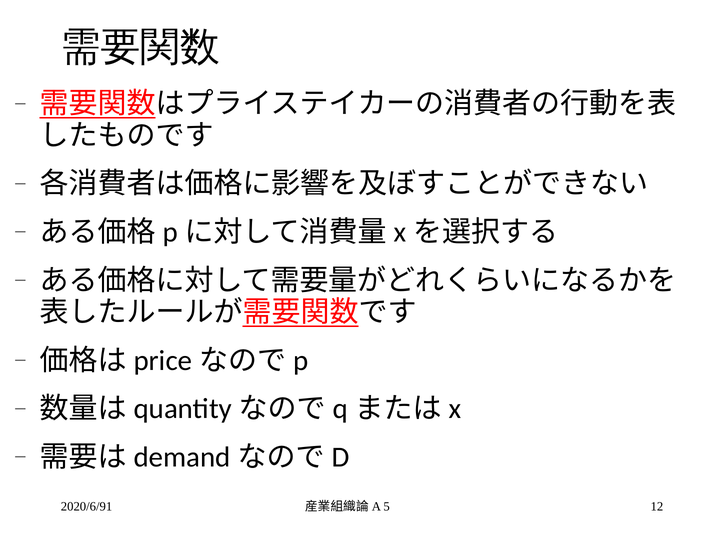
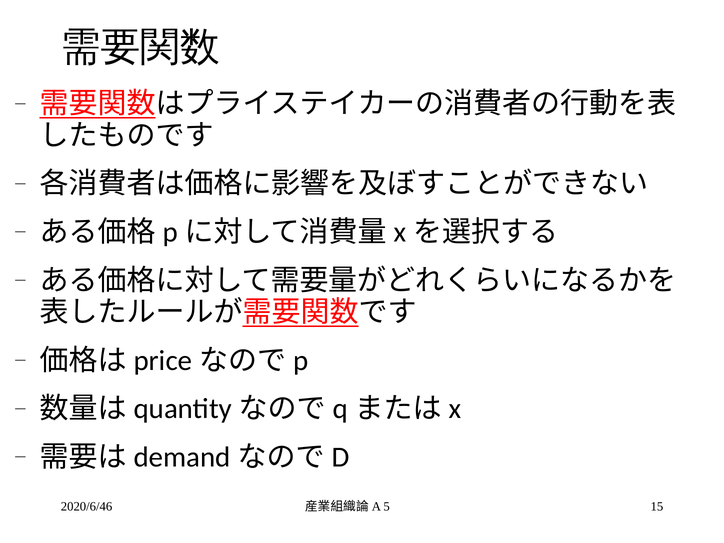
2020/6/91: 2020/6/91 -> 2020/6/46 (87, 506)
12: 12 -> 15 (657, 506)
